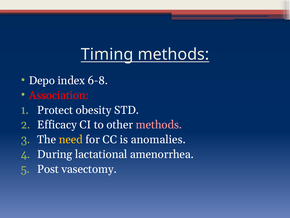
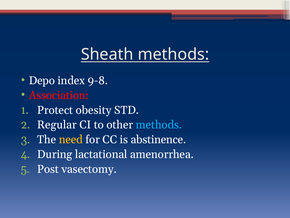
Timing: Timing -> Sheath (107, 54)
6-8: 6-8 -> 9-8 (98, 80)
Efficacy: Efficacy -> Regular (57, 125)
methods colour: pink -> light blue (159, 125)
anomalies: anomalies -> abstinence (158, 139)
